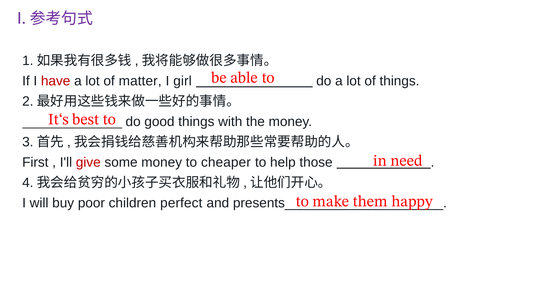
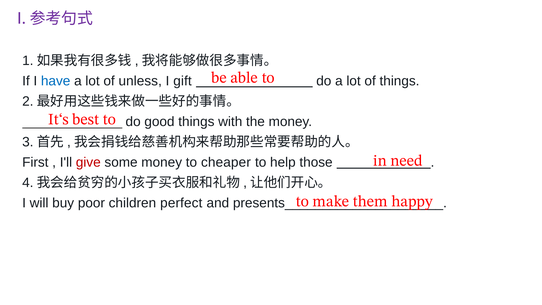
have colour: red -> blue (56, 81)
matter: matter -> unless (140, 81)
girl: girl -> gift (183, 81)
